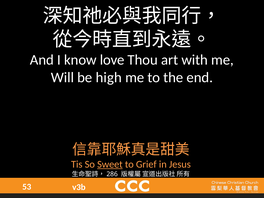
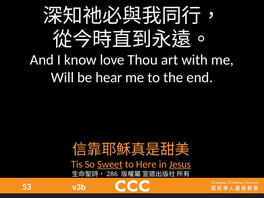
high: high -> hear (109, 78)
Grief: Grief -> Here (146, 164)
Jesus underline: none -> present (180, 164)
